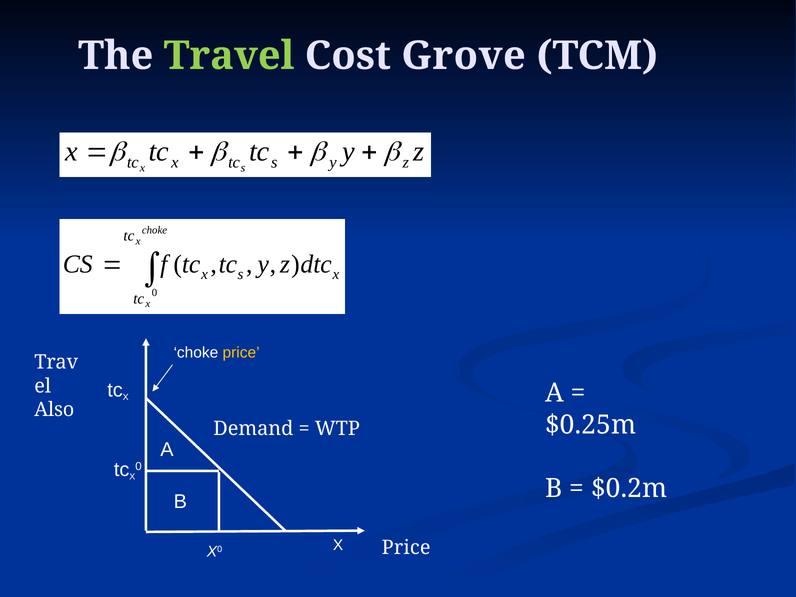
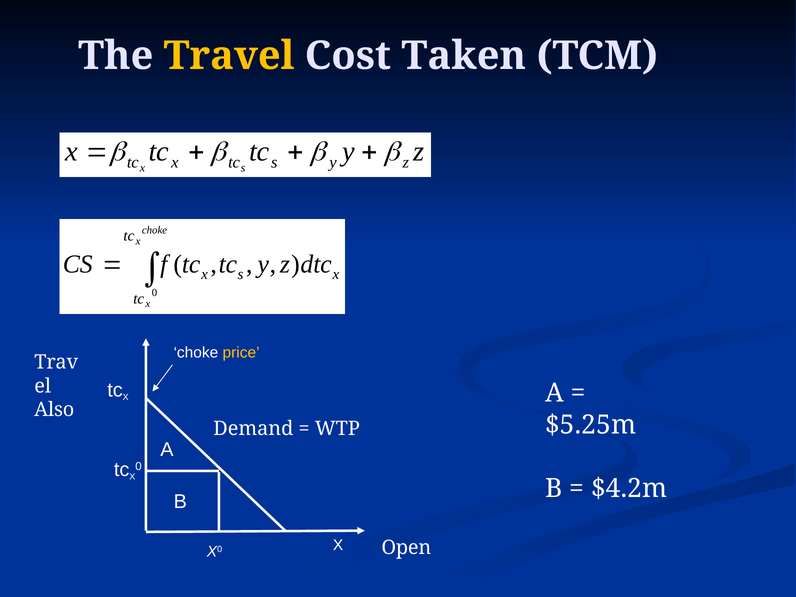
Travel colour: light green -> yellow (229, 56)
Grove: Grove -> Taken (464, 56)
$0.25m: $0.25m -> $5.25m (591, 425)
$0.2m: $0.2m -> $4.2m (629, 489)
Price: Price -> Open (406, 548)
